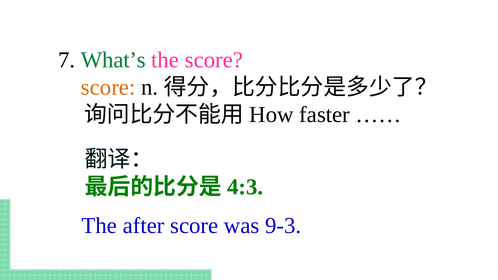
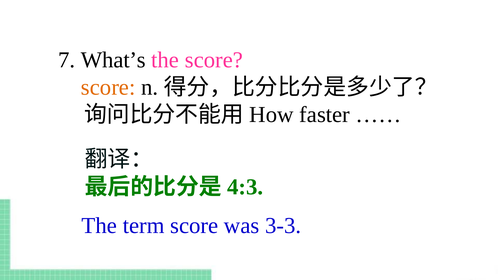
What’s colour: green -> black (113, 60)
after: after -> term (144, 226)
9-3: 9-3 -> 3-3 (283, 226)
